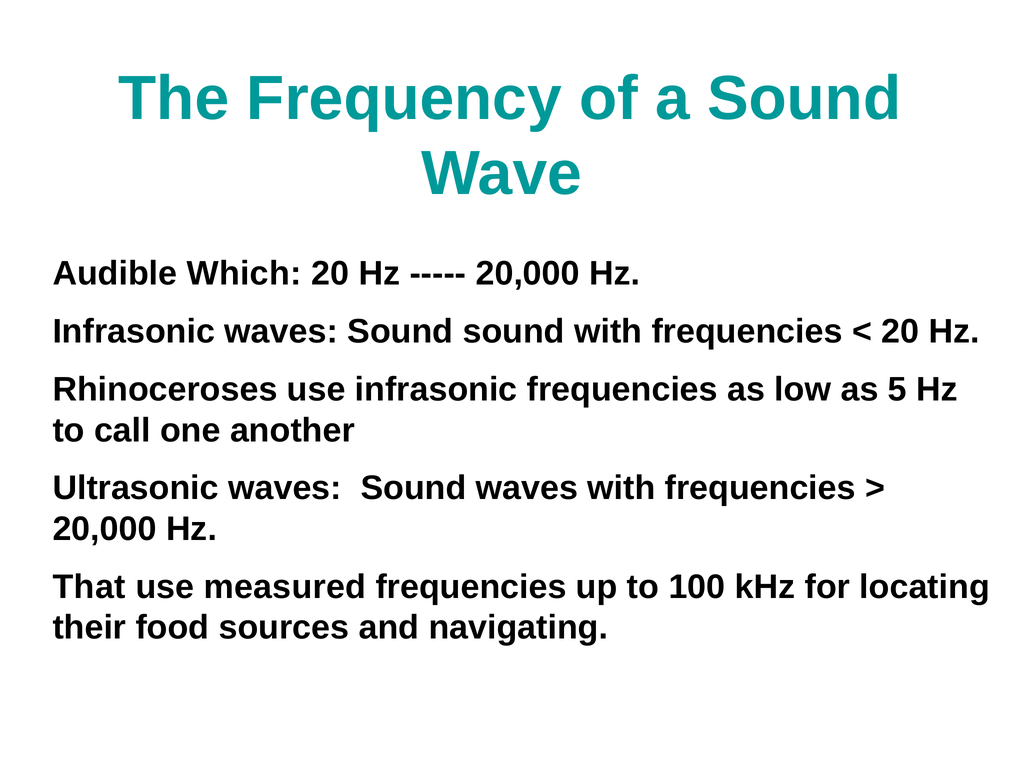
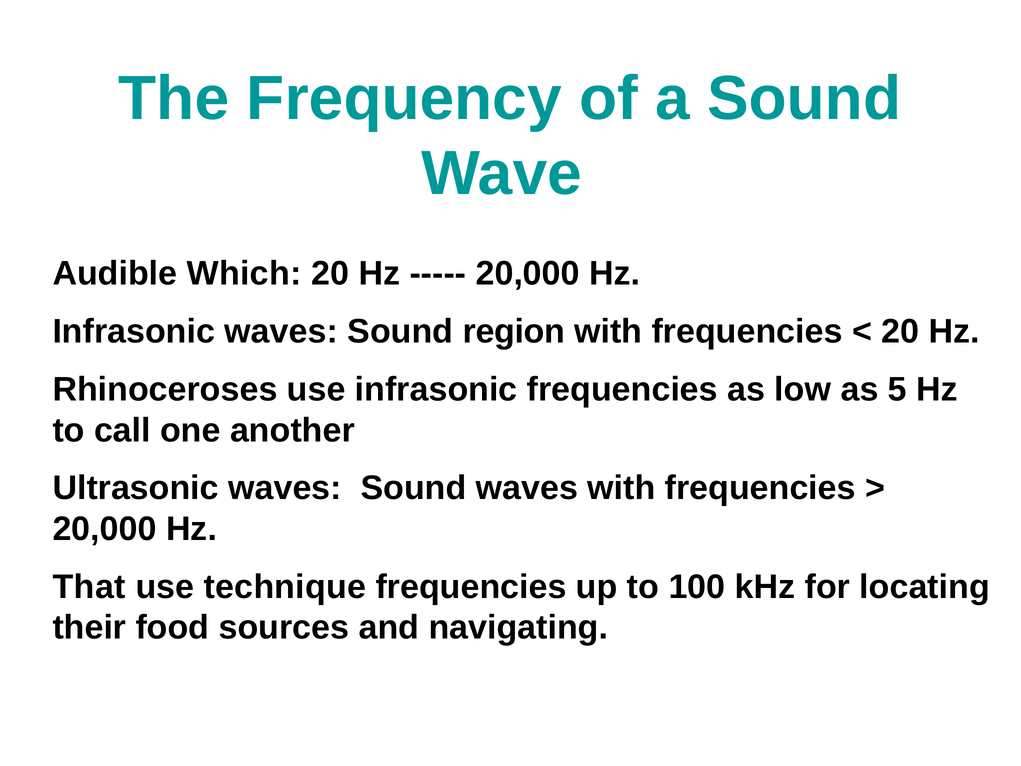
Sound sound: sound -> region (514, 331)
measured: measured -> technique (285, 587)
